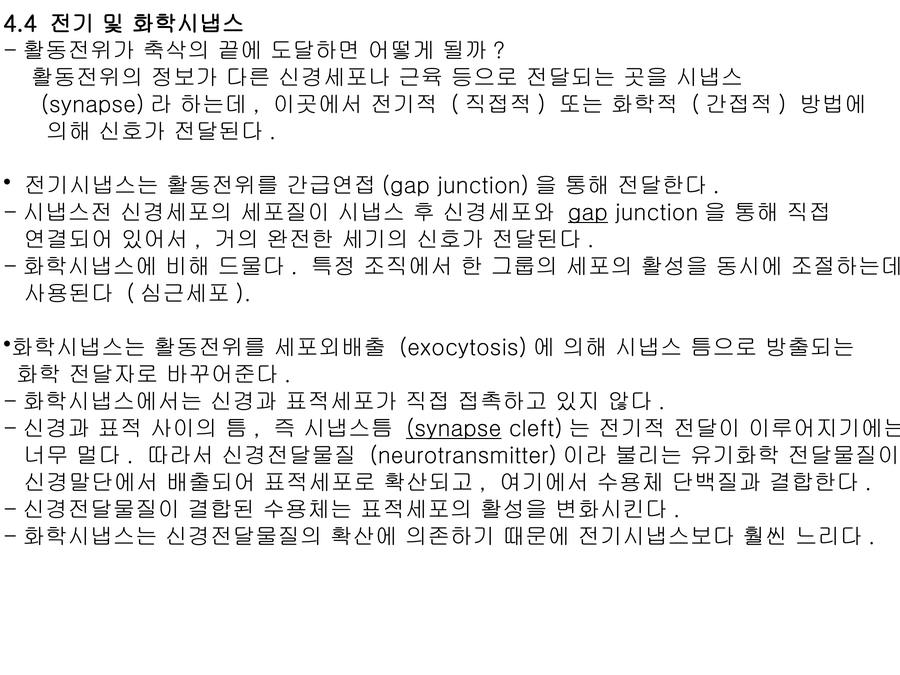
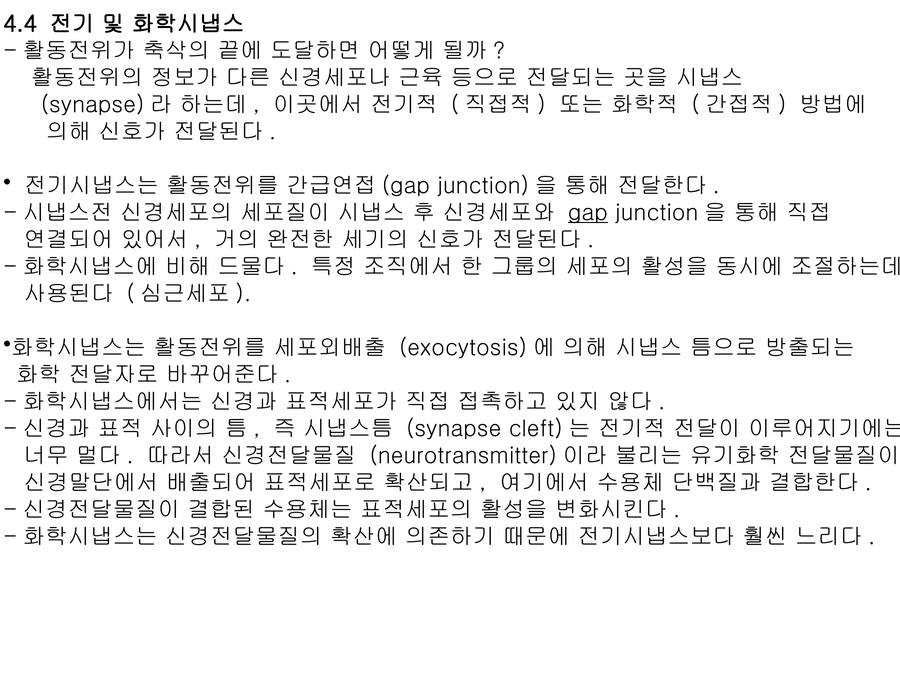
synapse underline: present -> none (454, 429)
